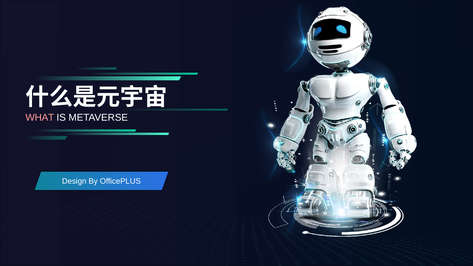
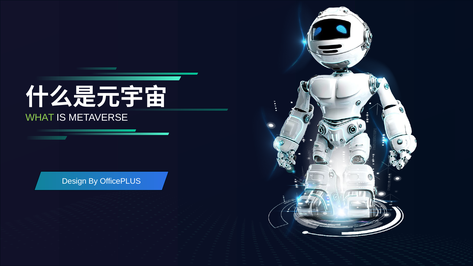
WHAT colour: pink -> light green (40, 118)
